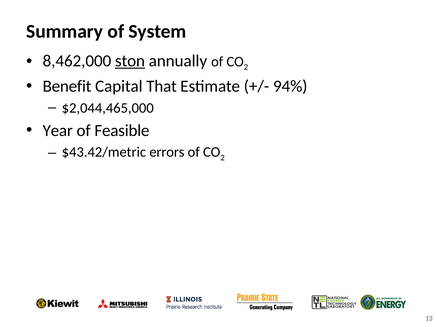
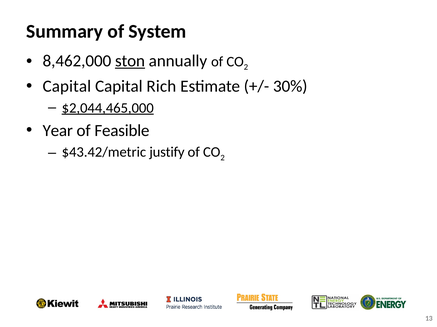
Benefit: Benefit -> Capital (67, 87)
That: That -> Rich (161, 87)
94%: 94% -> 30% (290, 87)
$2,044,465,000 underline: none -> present (108, 108)
errors: errors -> justify (167, 152)
